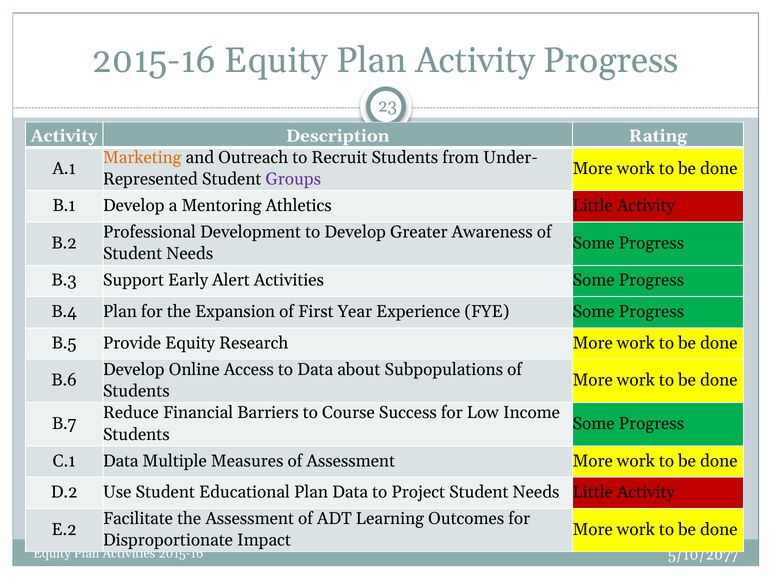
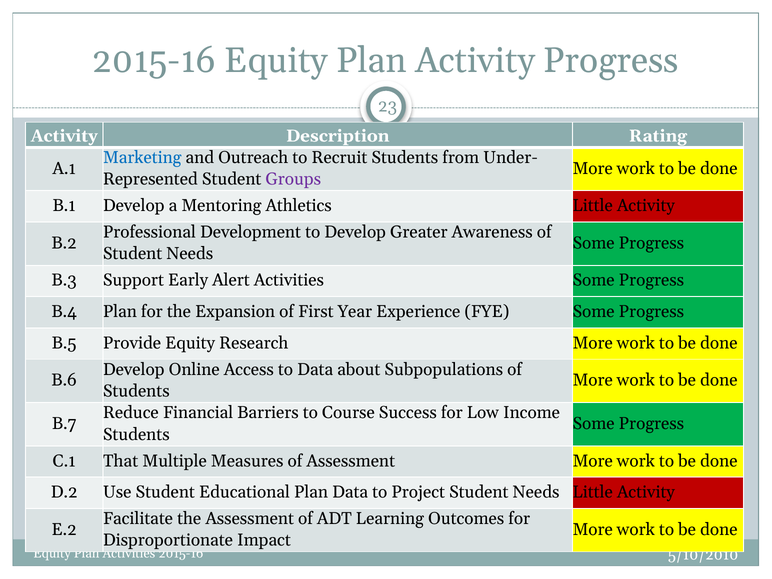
Marketing colour: orange -> blue (142, 158)
C.1 Data: Data -> That (121, 461)
5/10/2077: 5/10/2077 -> 5/10/2010 (703, 555)
